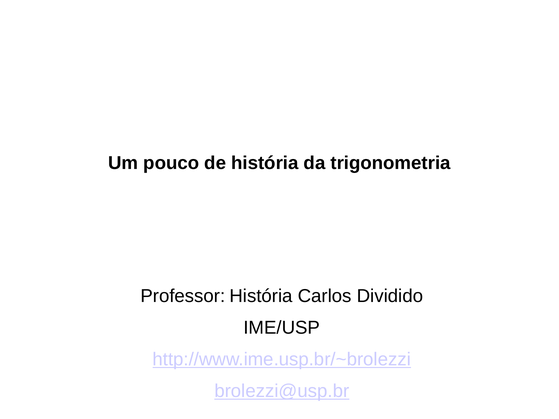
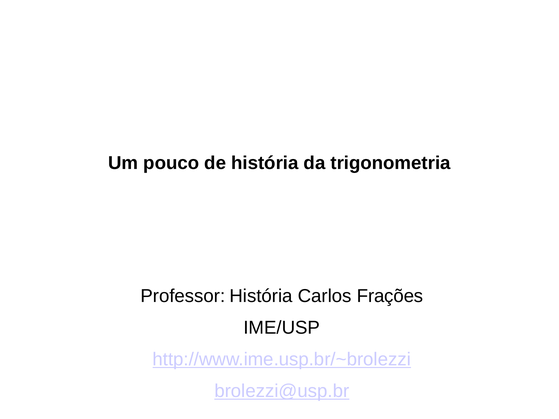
Dividido: Dividido -> Frações (390, 296)
